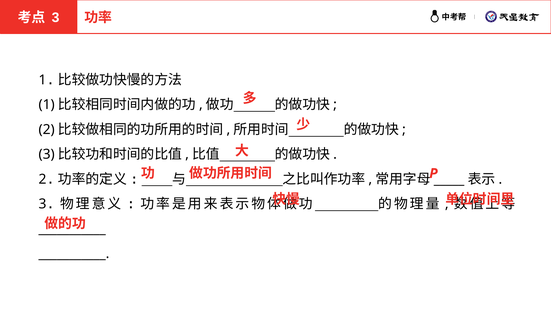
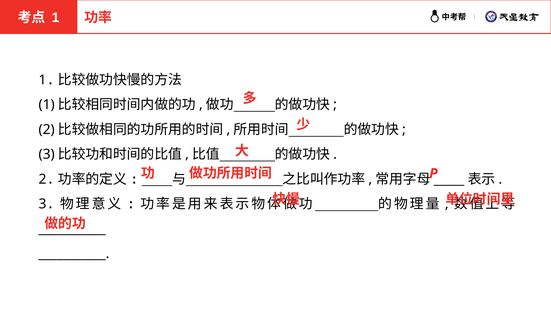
3: 3 -> 1 (56, 18)
